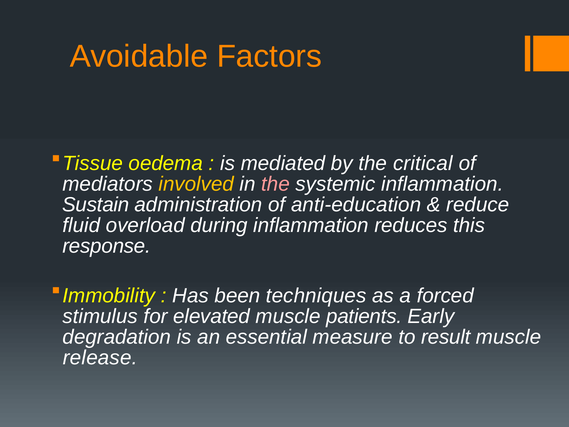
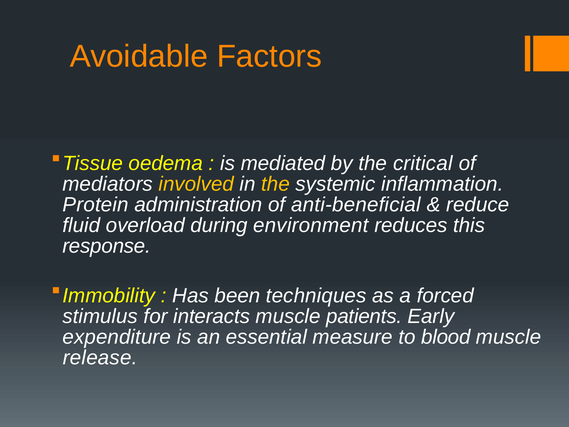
the colour: pink -> yellow (276, 184)
Sustain: Sustain -> Protein (96, 205)
anti-education: anti-education -> anti-beneficial (356, 205)
during inflammation: inflammation -> environment (311, 225)
elevated: elevated -> interacts (212, 316)
degradation: degradation -> expenditure (117, 337)
result: result -> blood (446, 337)
